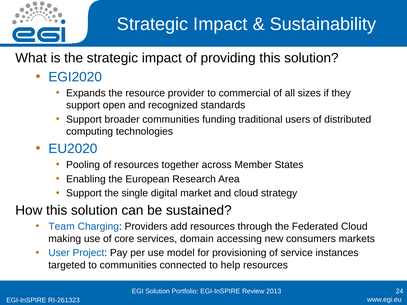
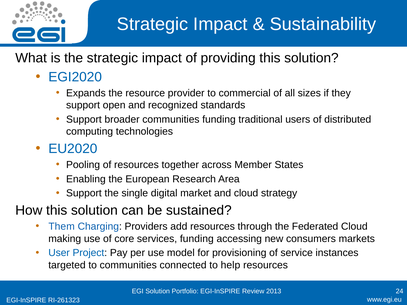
Team: Team -> Them (62, 227)
services domain: domain -> funding (197, 239)
